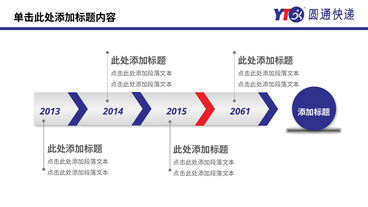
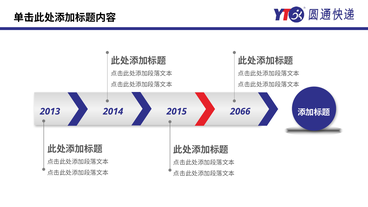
2061: 2061 -> 2066 (240, 111)
